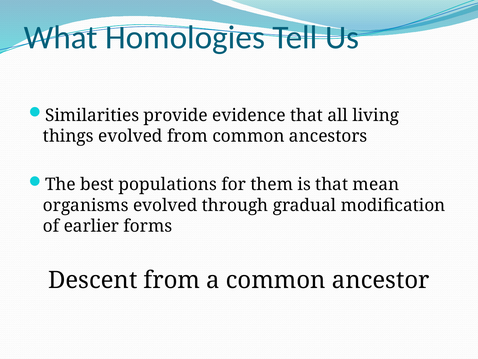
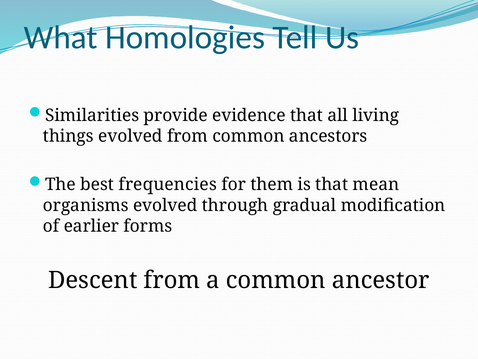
populations: populations -> frequencies (168, 184)
